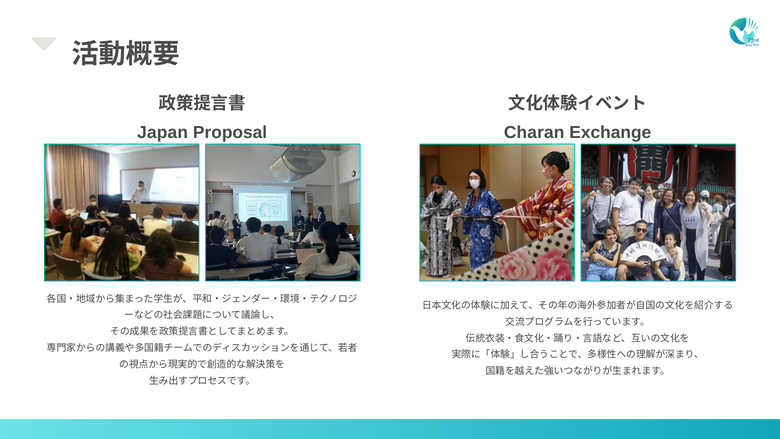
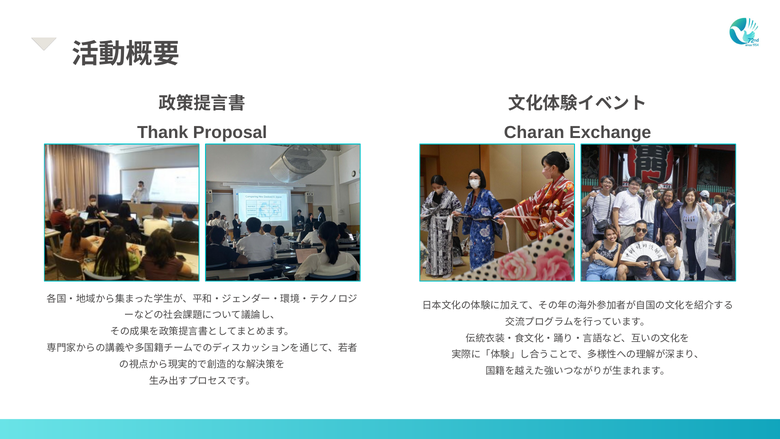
Japan: Japan -> Thank (163, 133)
